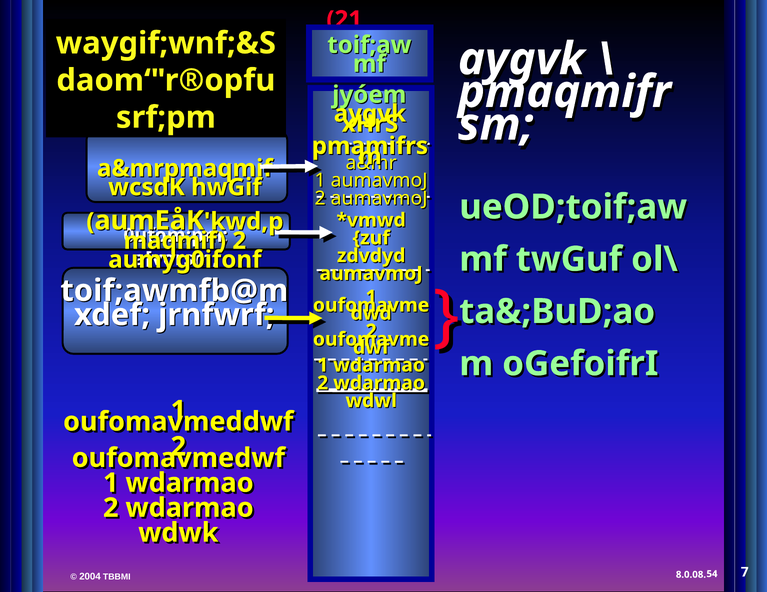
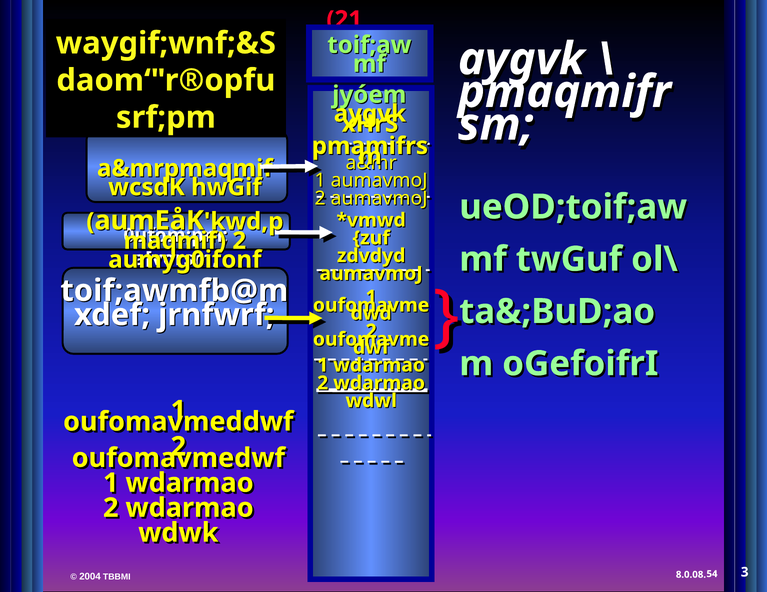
7: 7 -> 3 (745, 573)
